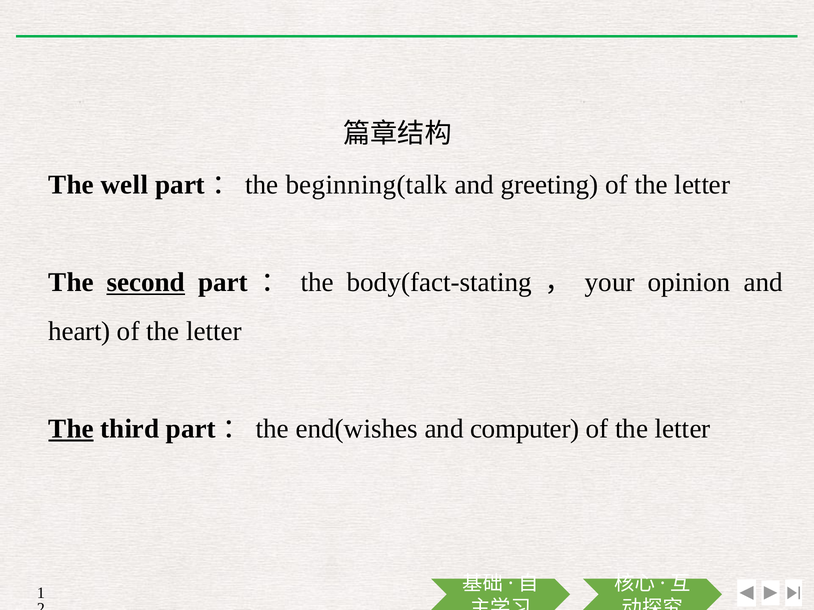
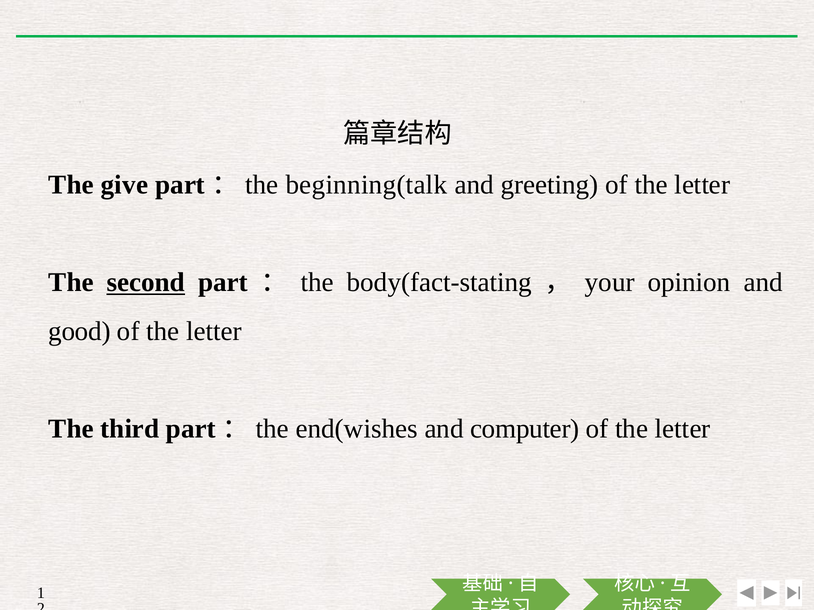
well: well -> give (124, 185)
heart: heart -> good (79, 332)
The underline: present -> none (71, 429)
